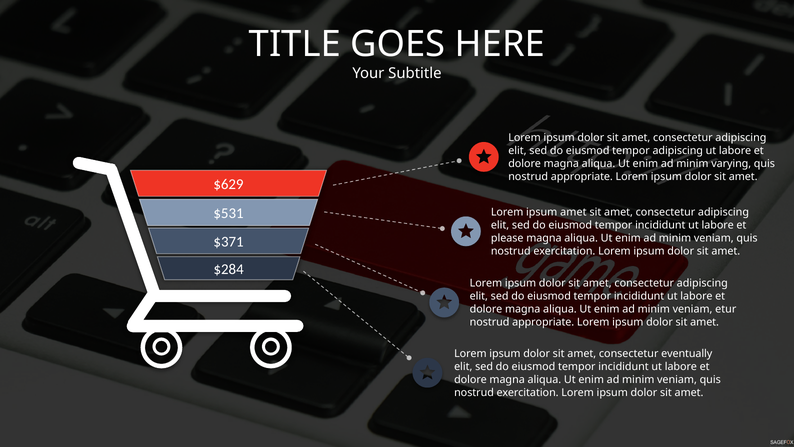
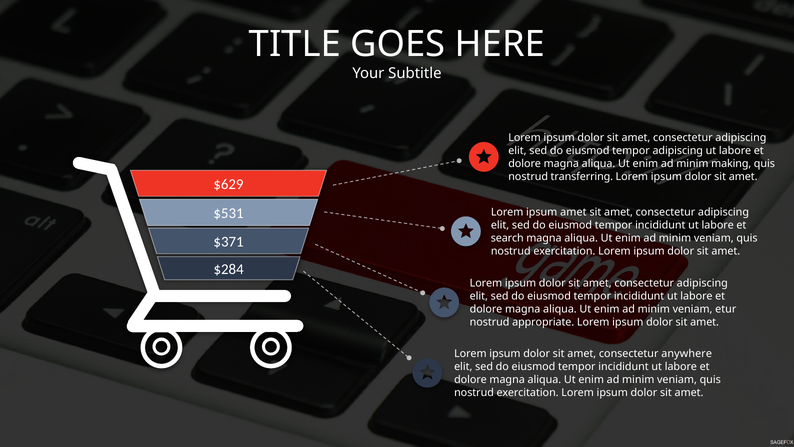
varying: varying -> making (731, 163)
appropriate: appropriate -> transferring (582, 176)
please: please -> search (507, 238)
eventually: eventually -> anywhere (687, 353)
